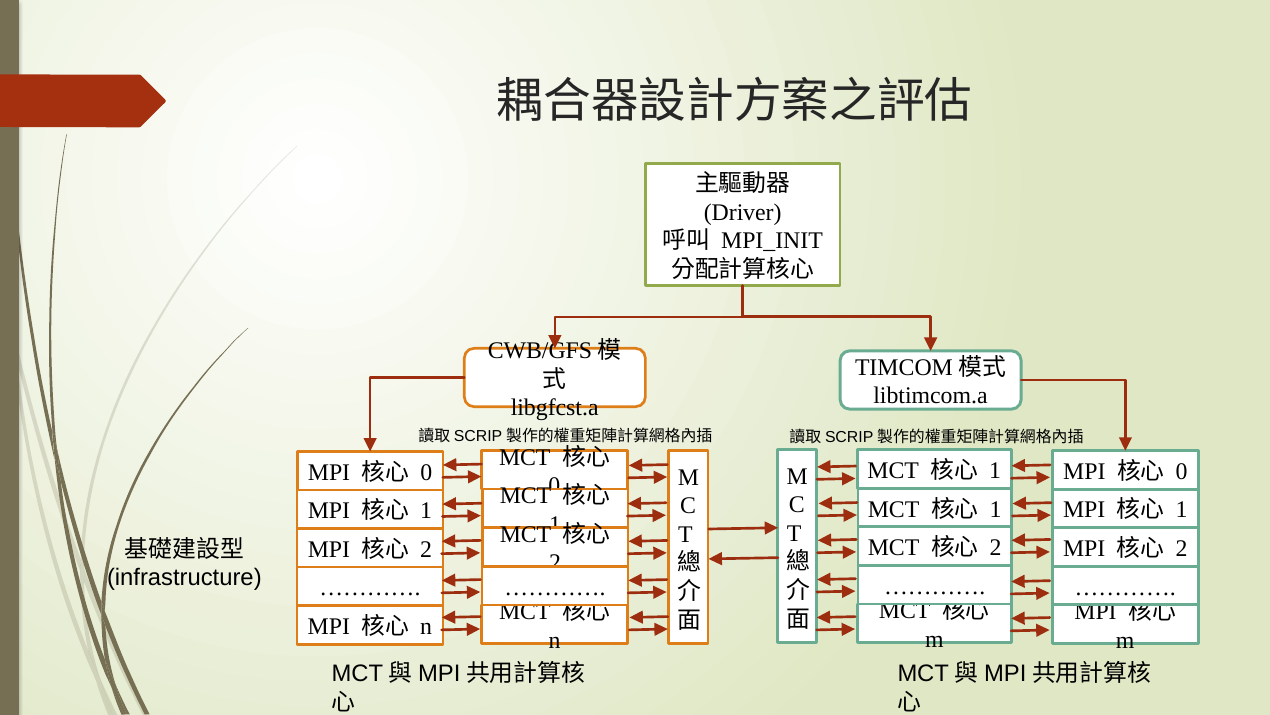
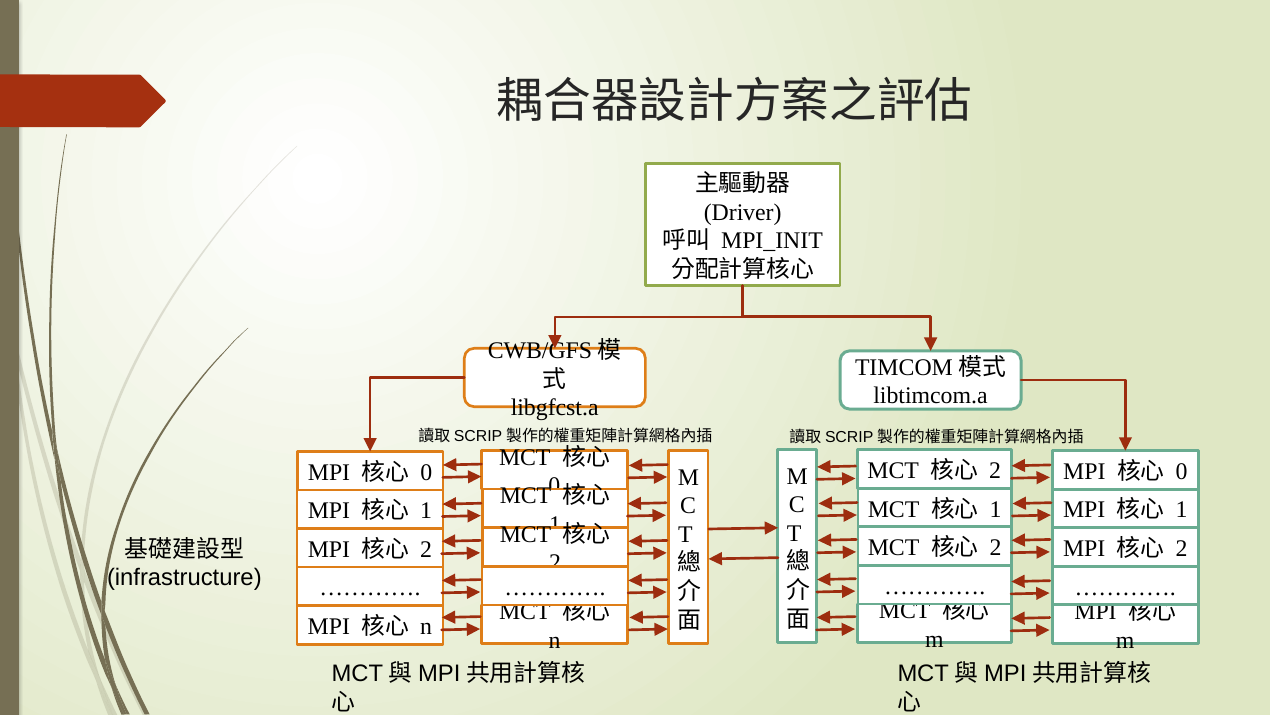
1: 1 -> 2 (995, 470)
